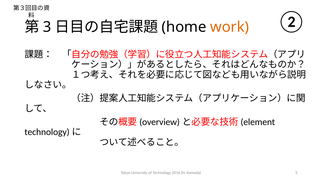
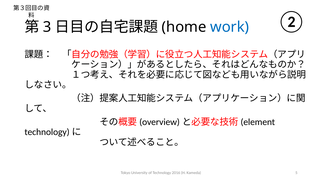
work colour: orange -> blue (230, 27)
